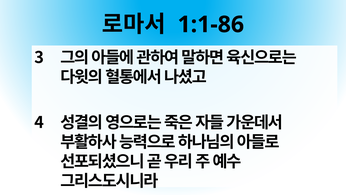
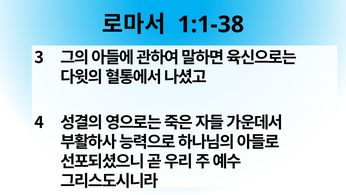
1:1-86: 1:1-86 -> 1:1-38 (211, 25)
